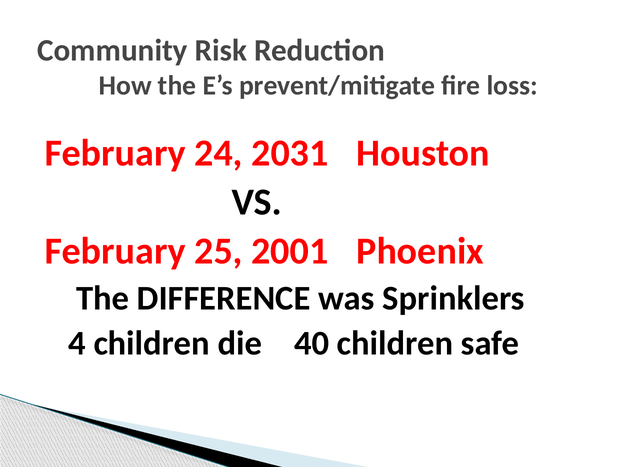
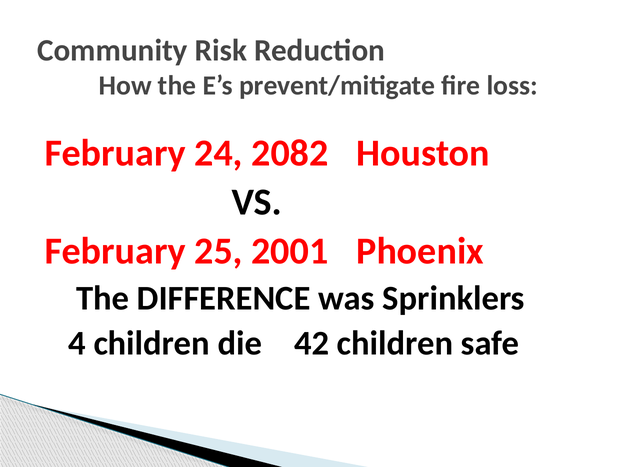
2031: 2031 -> 2082 (290, 153)
40: 40 -> 42 (312, 343)
